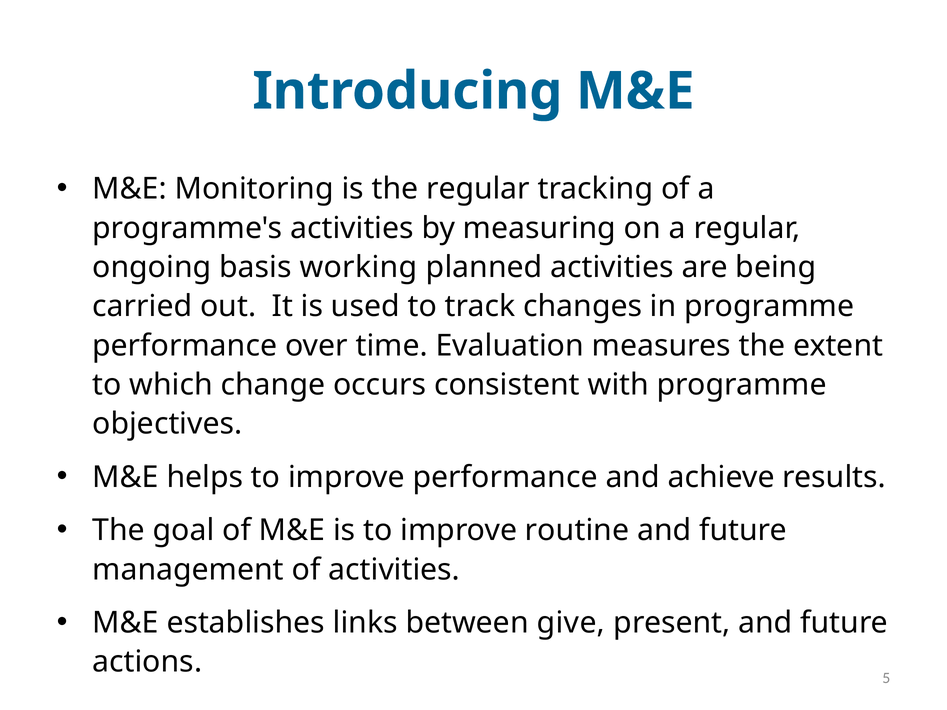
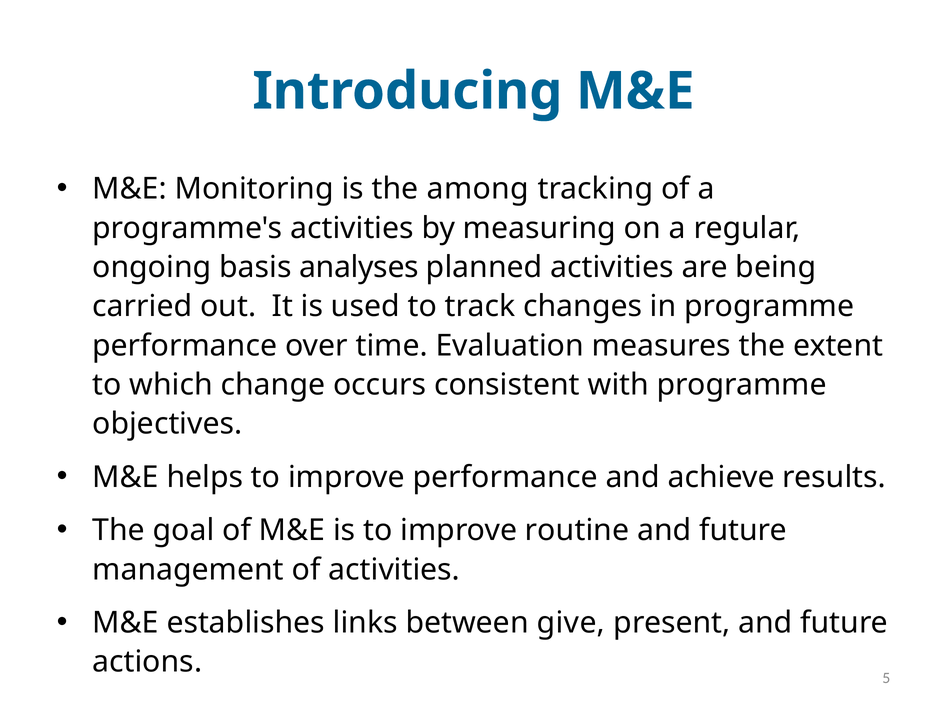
the regular: regular -> among (478, 189)
working: working -> analyses (359, 267)
